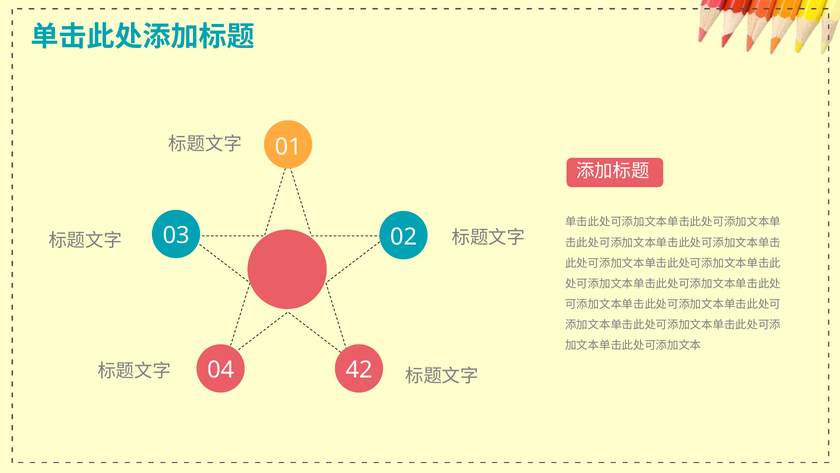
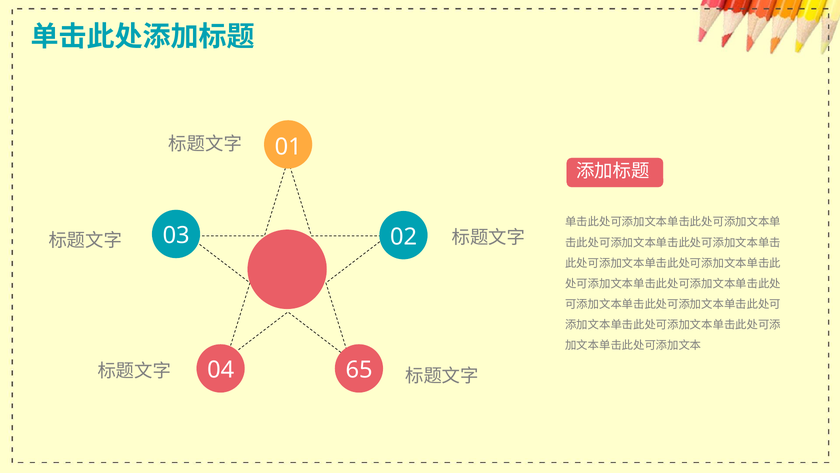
42: 42 -> 65 (359, 370)
